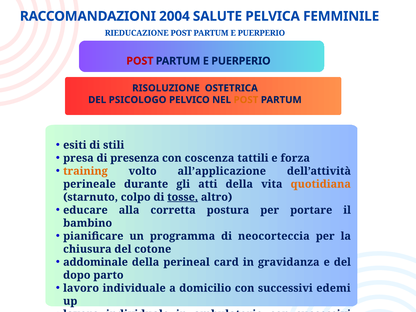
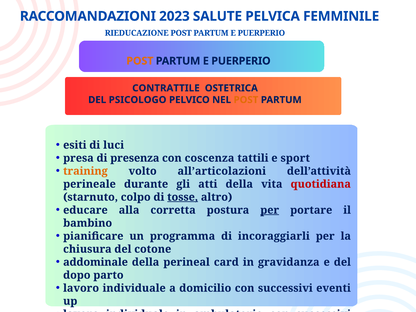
2004: 2004 -> 2023 (174, 16)
POST colour: red -> orange (140, 61)
RISOLUZIONE: RISOLUZIONE -> CONTRATTILE (166, 88)
stili: stili -> luci (114, 145)
forza: forza -> sport (295, 158)
all’applicazione: all’applicazione -> all’articolazioni (222, 171)
quotidiana colour: orange -> red (321, 184)
per underline: none -> present (270, 210)
neocorteccia: neocorteccia -> incoraggiarli (274, 236)
edemi: edemi -> eventi (334, 288)
